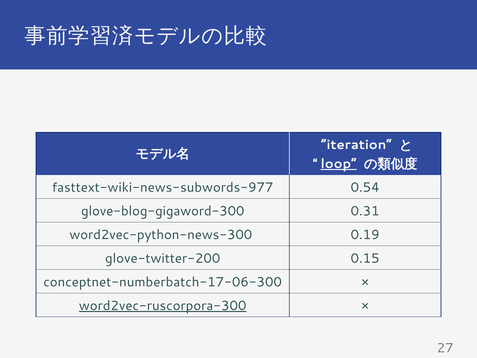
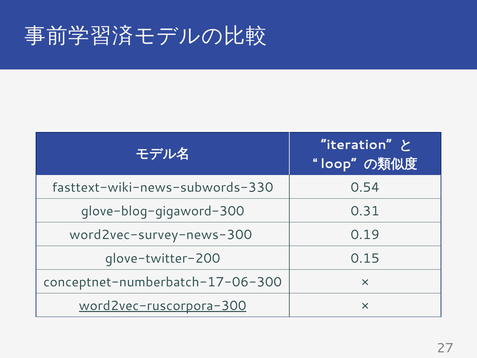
loop underline: present -> none (339, 164)
fasttext-wiki-news-subwords-977: fasttext-wiki-news-subwords-977 -> fasttext-wiki-news-subwords-330 (163, 187)
word2vec-python-news-300: word2vec-python-news-300 -> word2vec-survey-news-300 (161, 235)
